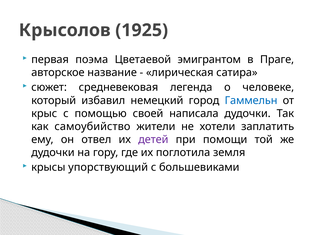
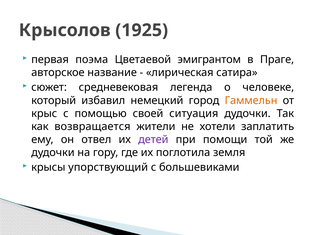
Гаммельн colour: blue -> orange (251, 100)
написала: написала -> ситуация (194, 113)
самоубийство: самоубийство -> возвращается (92, 126)
